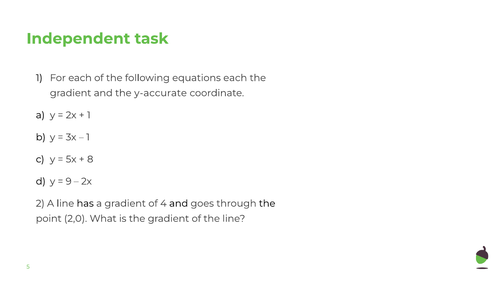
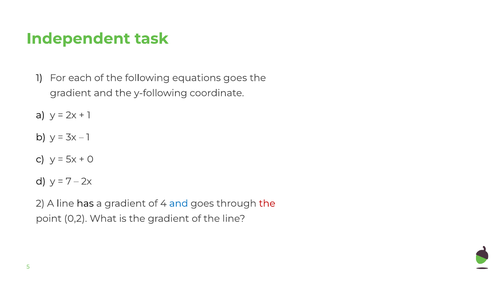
equations each: each -> goes (235, 78)
y-accurate: y-accurate -> y-following (161, 93)
8: 8 -> 0 (90, 159)
9: 9 -> 7 (69, 182)
and colour: black -> blue (179, 204)
the colour: black -> red (267, 204)
2,0: 2,0 -> 0,2 (76, 219)
